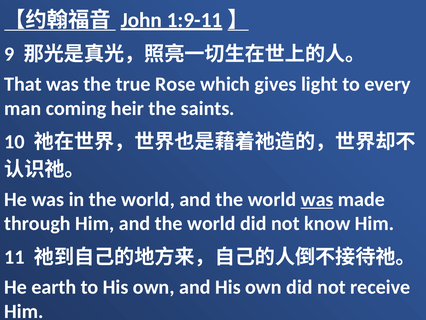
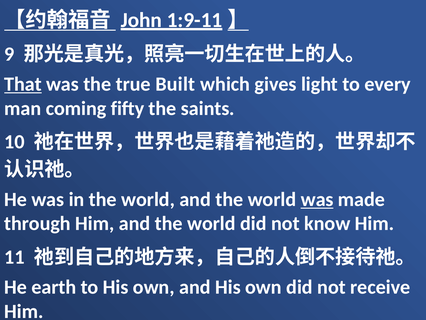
That underline: none -> present (23, 84)
Rose: Rose -> Built (175, 84)
heir: heir -> fifty (128, 108)
